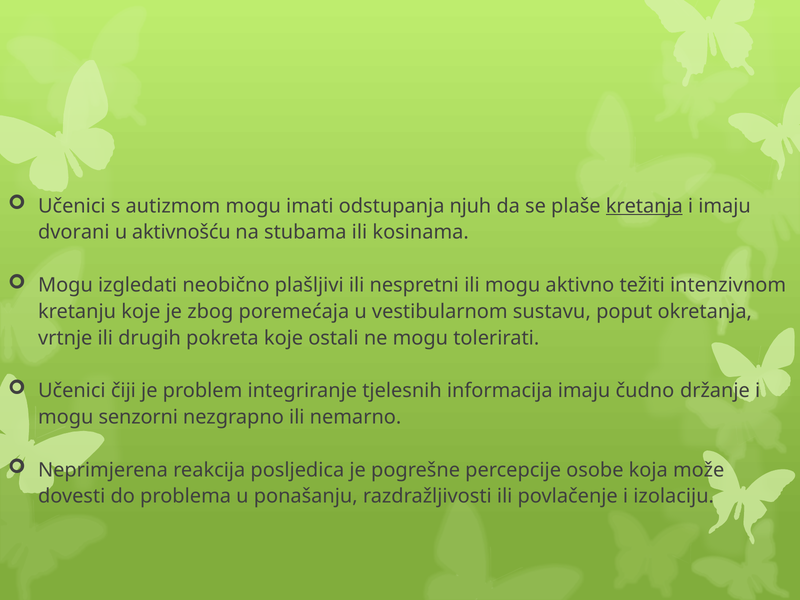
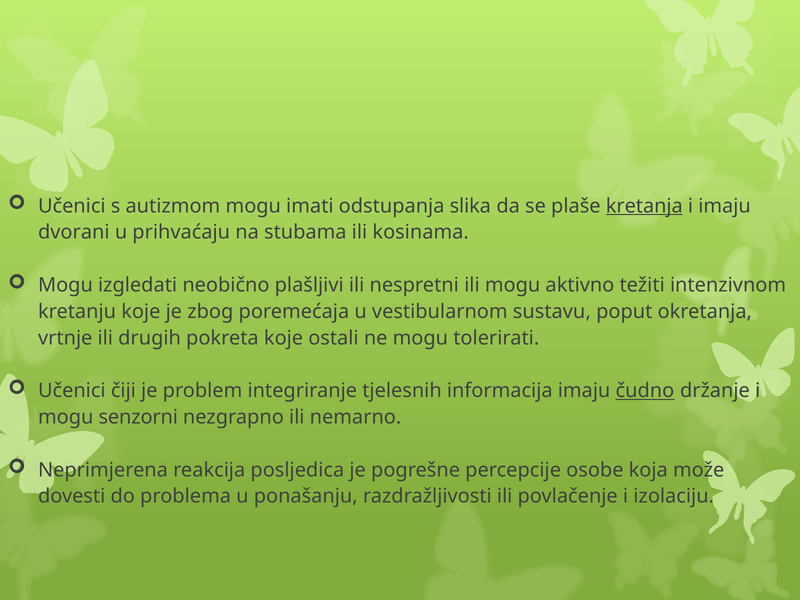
njuh: njuh -> slika (470, 206)
aktivnošću: aktivnošću -> prihvaćaju (181, 232)
čudno underline: none -> present (645, 391)
